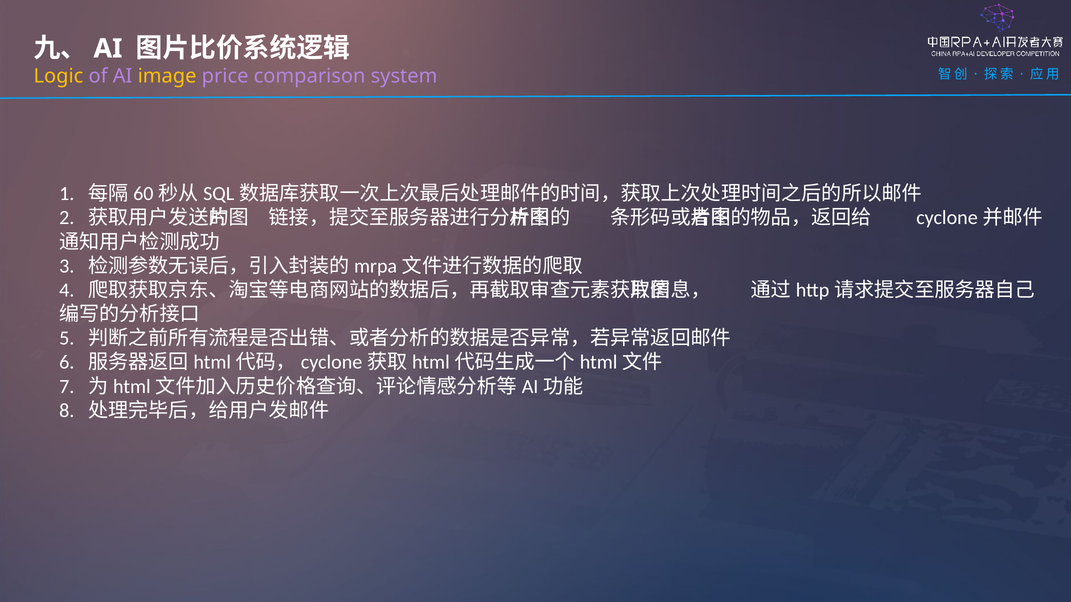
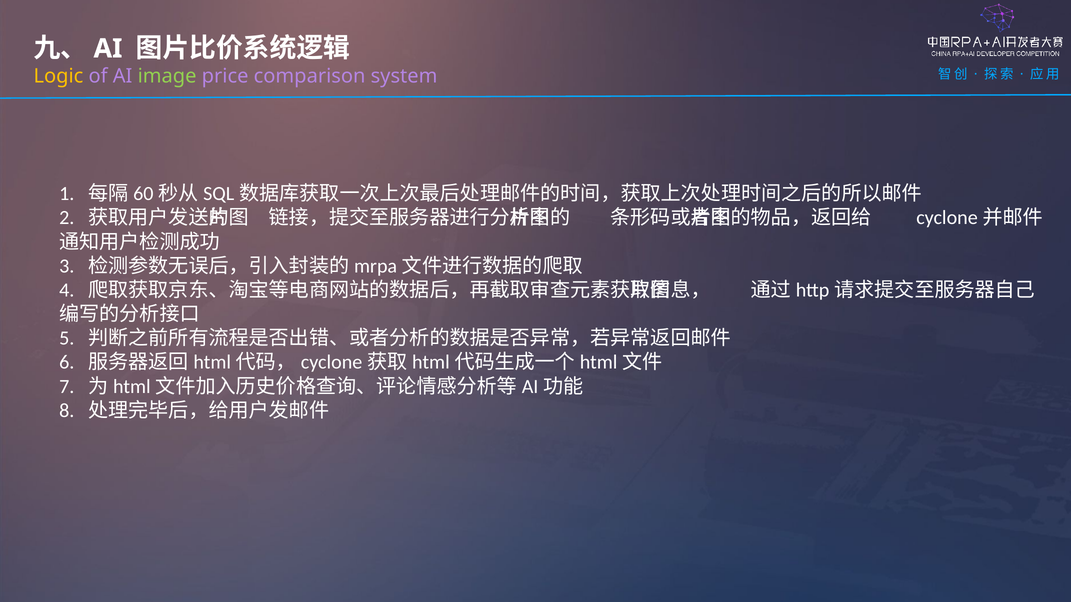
image colour: yellow -> light green (167, 76)
